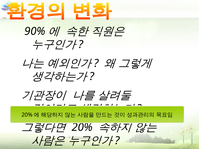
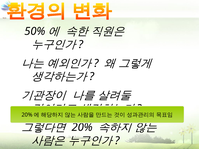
90%: 90% -> 50% (35, 31)
